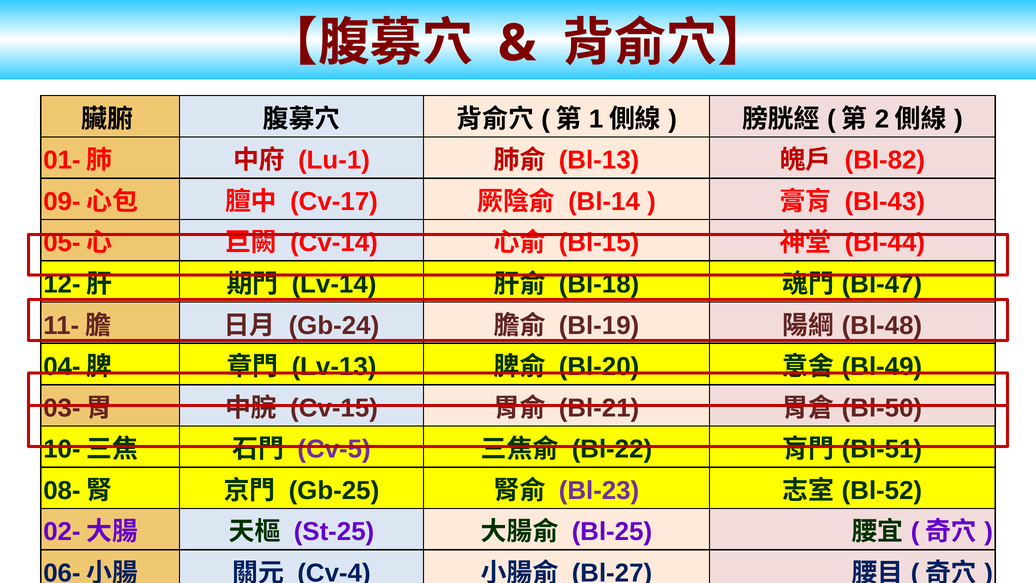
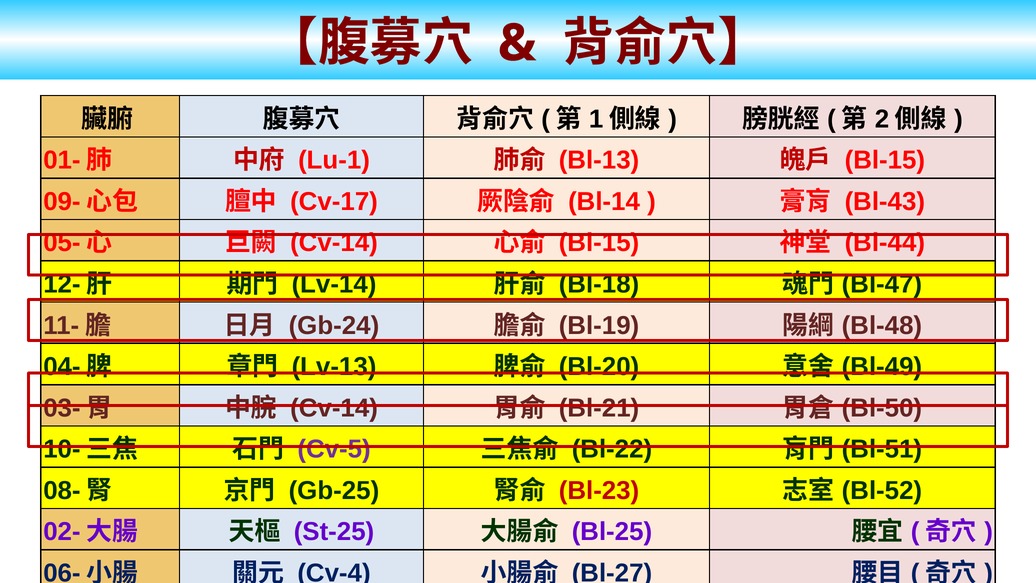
Bl-82: Bl-82 -> Bl-15 (885, 160)
Cv-15: Cv-15 -> Cv-14 (334, 408)
Bl-23 colour: purple -> red (599, 490)
